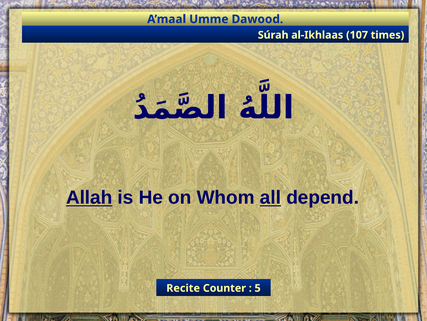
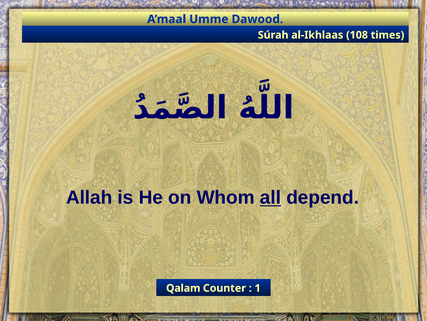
107: 107 -> 108 (357, 35)
Allah underline: present -> none (89, 197)
Recite: Recite -> Qalam (183, 288)
5: 5 -> 1 (258, 288)
